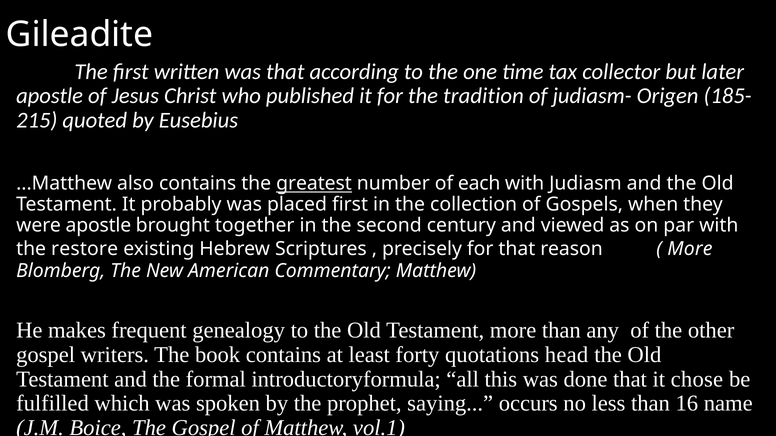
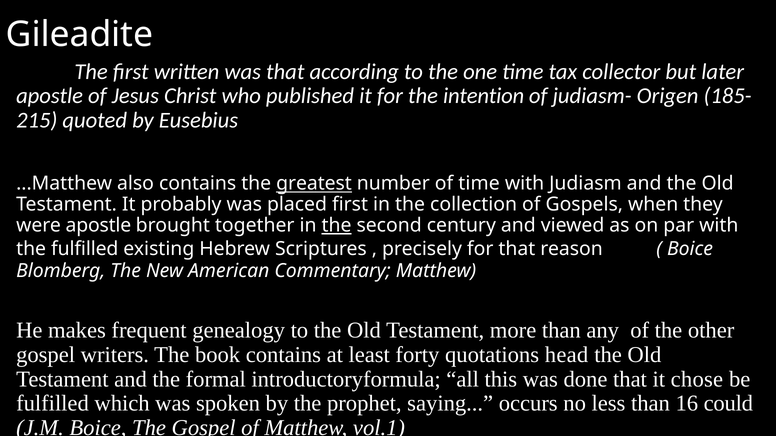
tradition: tradition -> intention (484, 96)
of each: each -> time (479, 184)
the underline: none -> present (337, 226)
the restore: restore -> fulfilled (85, 249)
More: More -> Boice (690, 249)
name: name -> could (728, 404)
